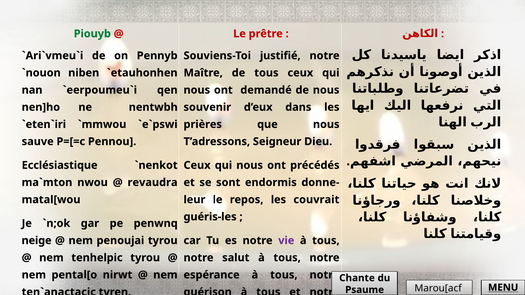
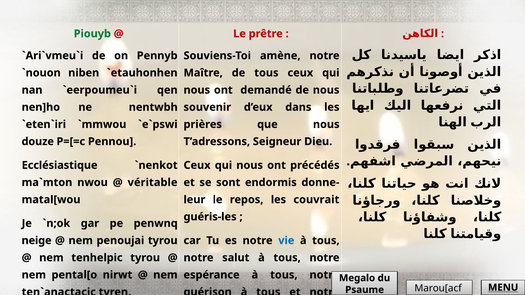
justifié: justifié -> amène (280, 56)
sauve: sauve -> douze (38, 142)
revaudra: revaudra -> véritable (153, 183)
vie colour: purple -> blue (286, 241)
Chante: Chante -> Megalo (357, 278)
